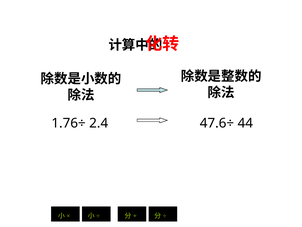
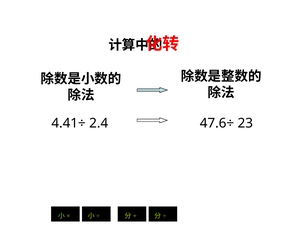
1.76÷: 1.76÷ -> 4.41÷ (69, 123)
44: 44 -> 23 (245, 123)
